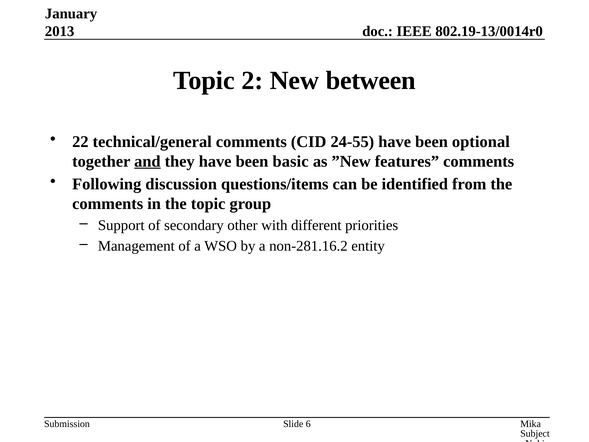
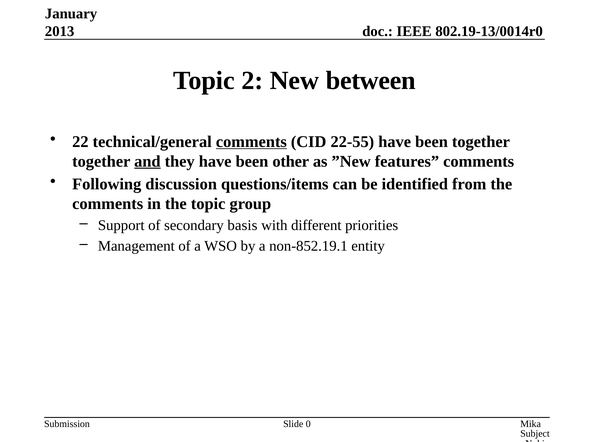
comments underline: none -> present (251, 142)
24-55: 24-55 -> 22-55 (352, 142)
been optional: optional -> together (481, 142)
basic: basic -> other (291, 161)
other: other -> basis (242, 225)
non-281.16.2: non-281.16.2 -> non-852.19.1 (308, 246)
6: 6 -> 0 (308, 424)
